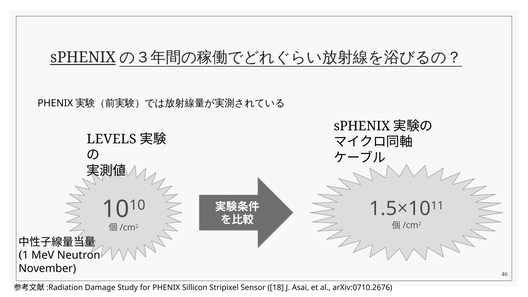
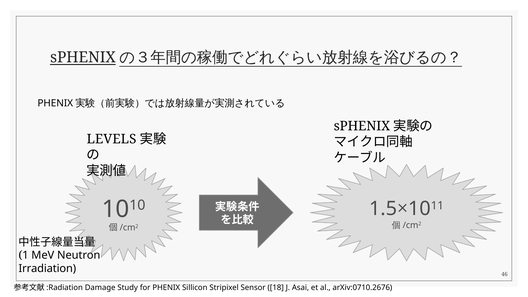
November: November -> Irradiation (47, 268)
